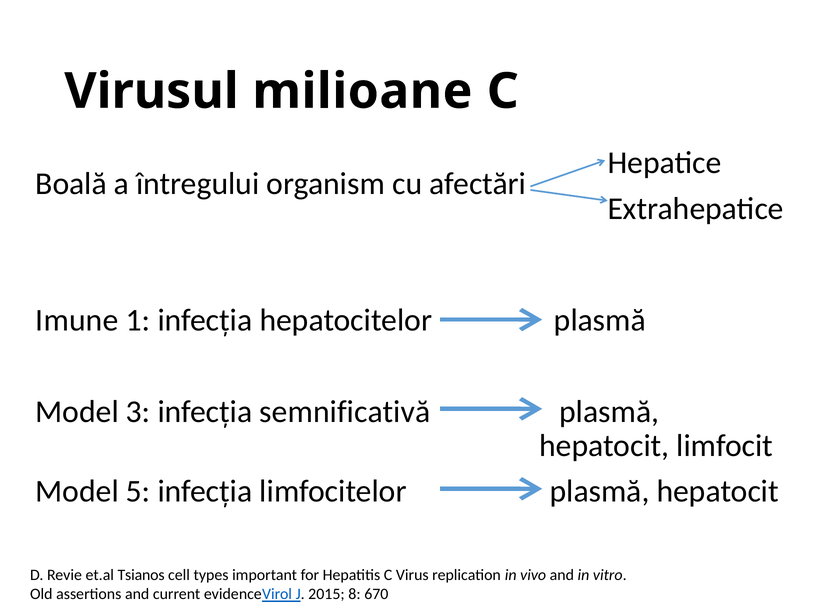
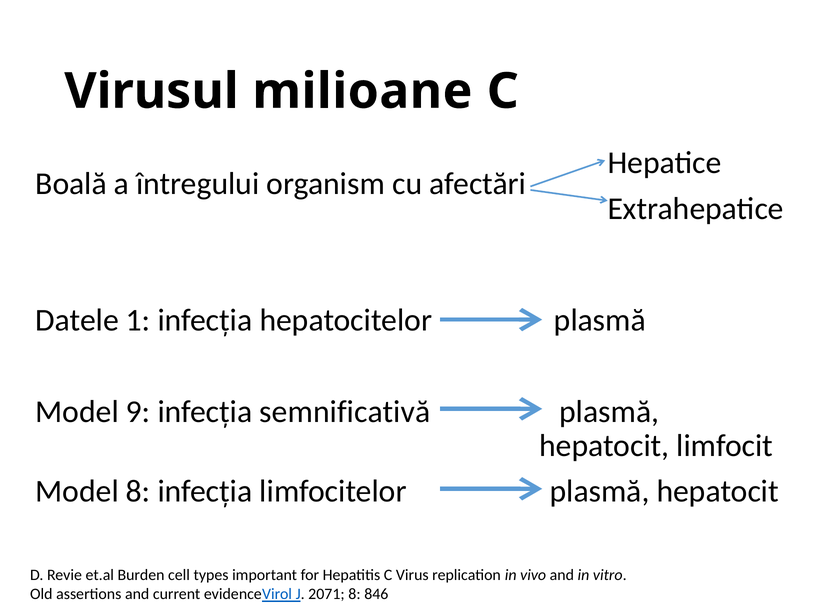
Imune: Imune -> Datele (77, 320)
3: 3 -> 9 (138, 412)
Model 5: 5 -> 8 (138, 491)
Tsianos: Tsianos -> Burden (141, 575)
2015: 2015 -> 2071 (326, 594)
670: 670 -> 846 (376, 594)
